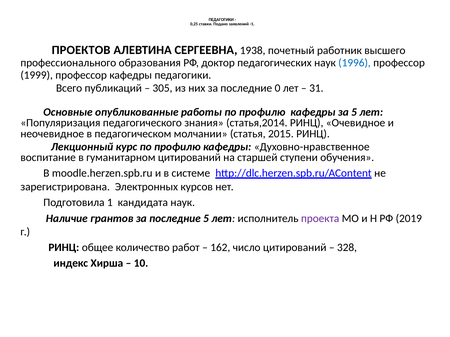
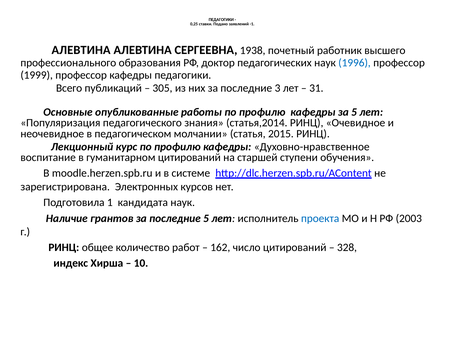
ПРОЕКТОВ: ПРОЕКТОВ -> АЛЕВТИНА (81, 50)
0: 0 -> 3 (278, 88)
проекта colour: purple -> blue (320, 219)
2019: 2019 -> 2003 (409, 219)
